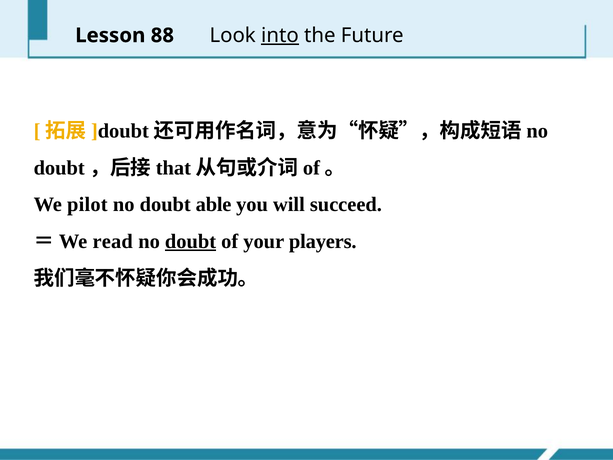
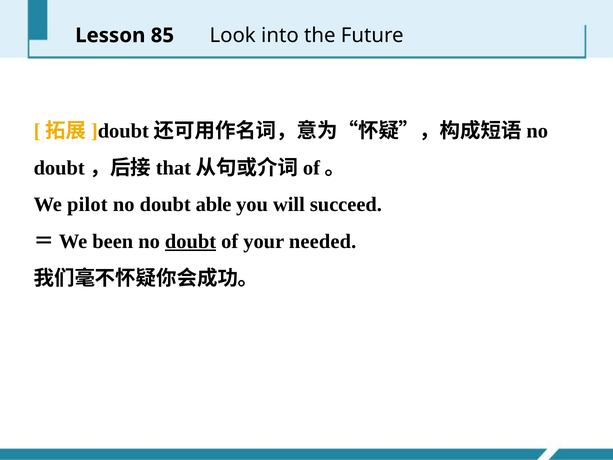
88: 88 -> 85 (162, 35)
into underline: present -> none (280, 35)
read: read -> been (113, 241)
players: players -> needed (323, 241)
